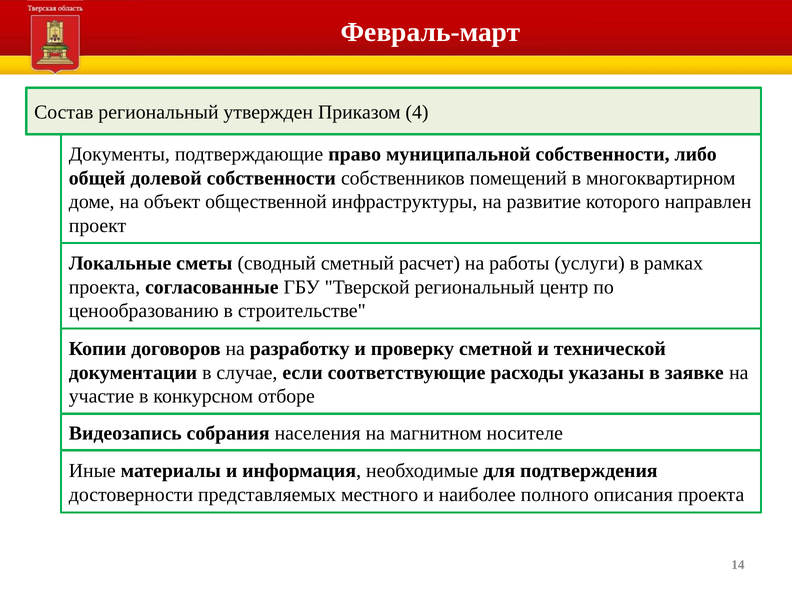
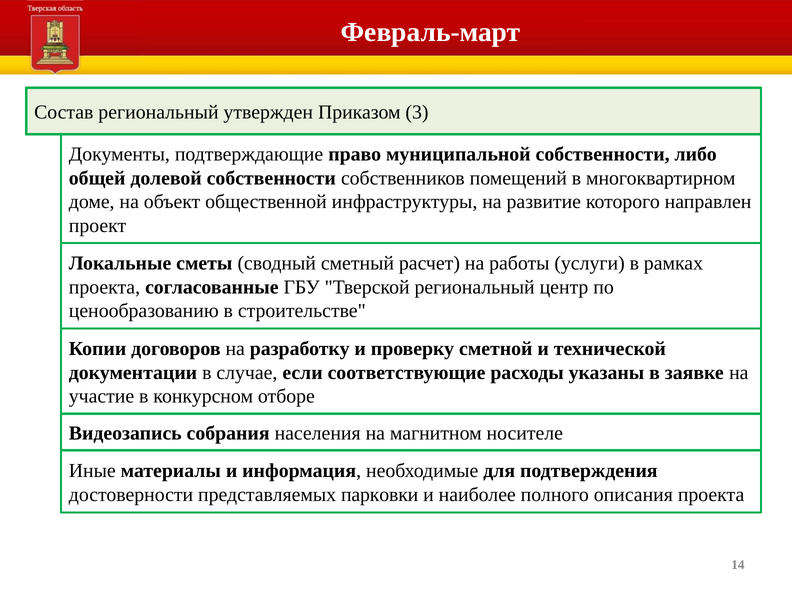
4: 4 -> 3 (417, 112)
местного: местного -> парковки (380, 495)
